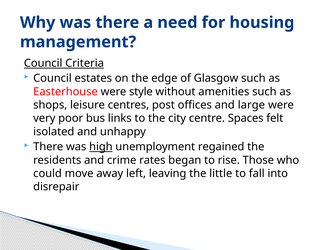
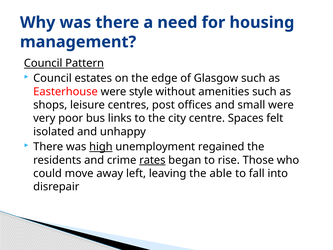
Criteria: Criteria -> Pattern (85, 63)
large: large -> small (251, 105)
rates underline: none -> present (152, 160)
little: little -> able (221, 173)
